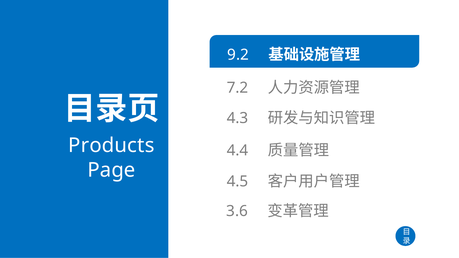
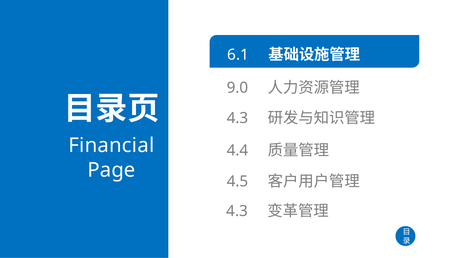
9.2: 9.2 -> 6.1 (238, 55)
7.2: 7.2 -> 9.0 (238, 88)
Products: Products -> Financial (111, 146)
3.6: 3.6 -> 4.3 (237, 211)
